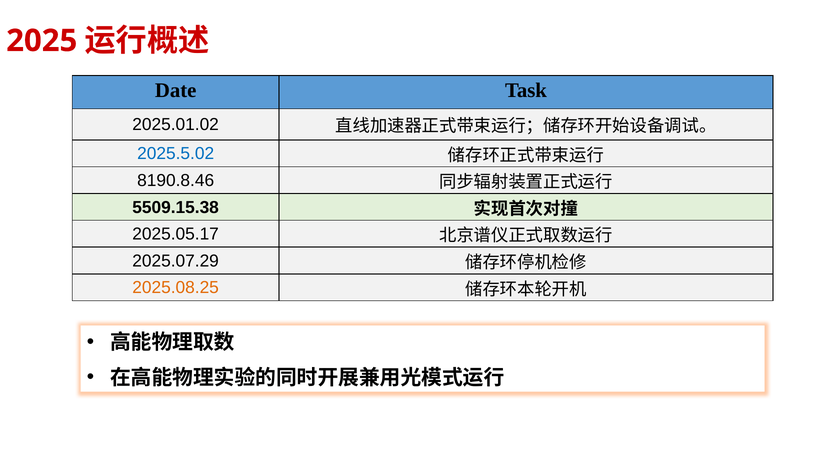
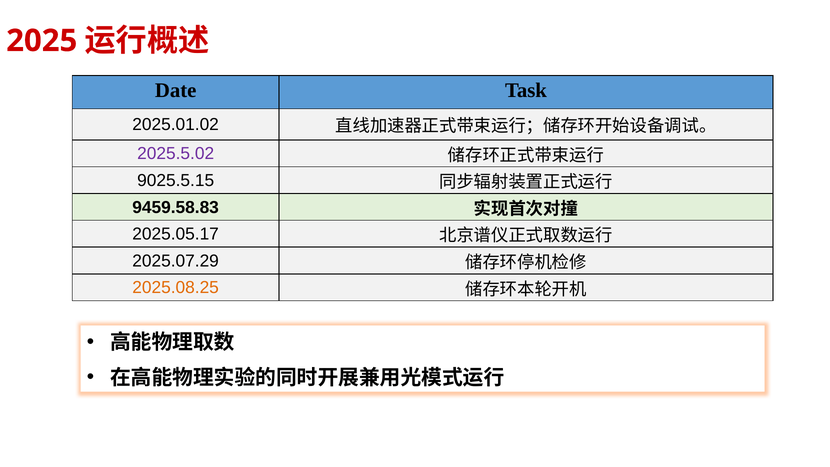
2025.5.02 colour: blue -> purple (176, 154)
8190.8.46: 8190.8.46 -> 9025.5.15 (176, 180)
5509.15.38: 5509.15.38 -> 9459.58.83 (176, 207)
